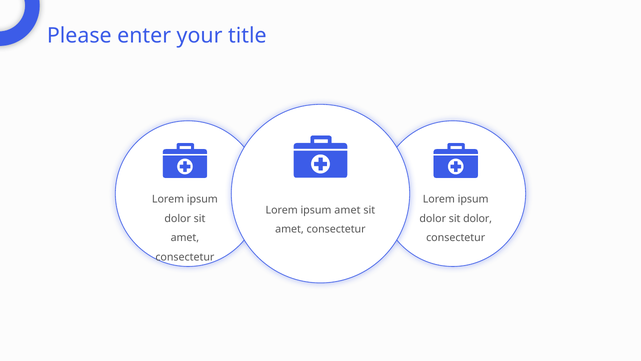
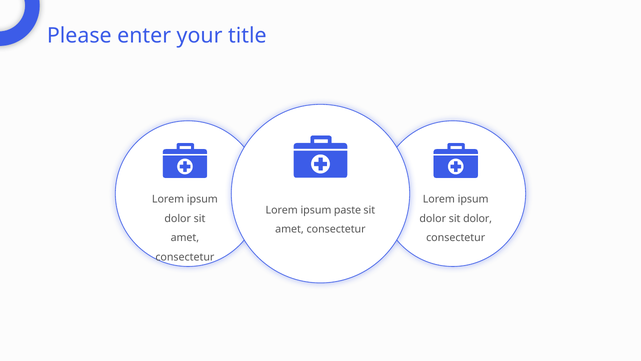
ipsum amet: amet -> paste (348, 210)
